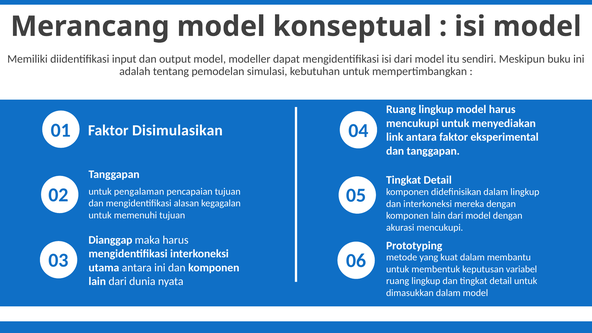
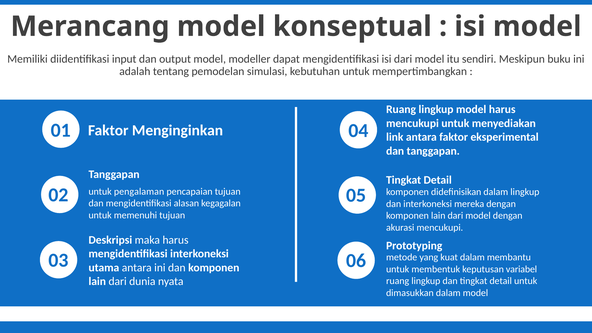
Disimulasikan: Disimulasikan -> Menginginkan (178, 130)
Dianggap: Dianggap -> Deskripsi (110, 240)
